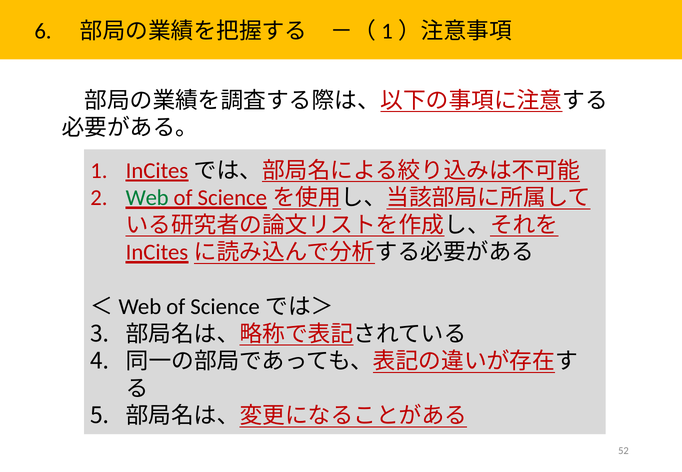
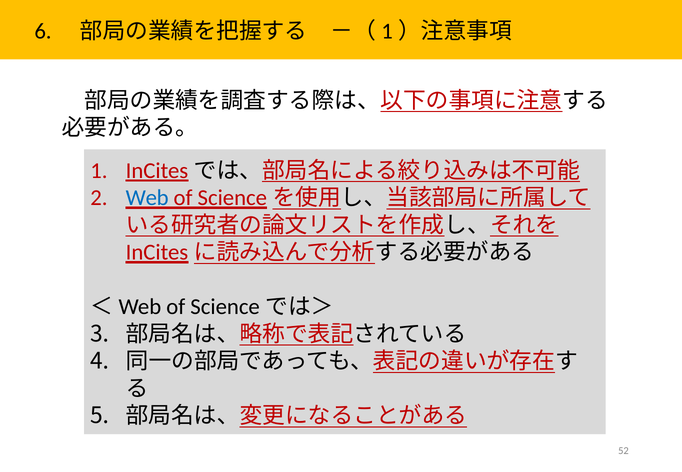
Web colour: green -> blue (147, 198)
